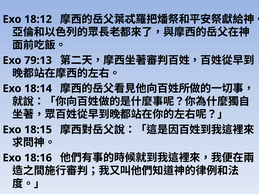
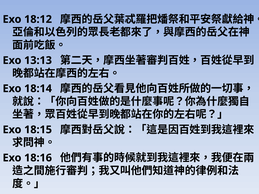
79:13: 79:13 -> 13:13 (38, 60)
